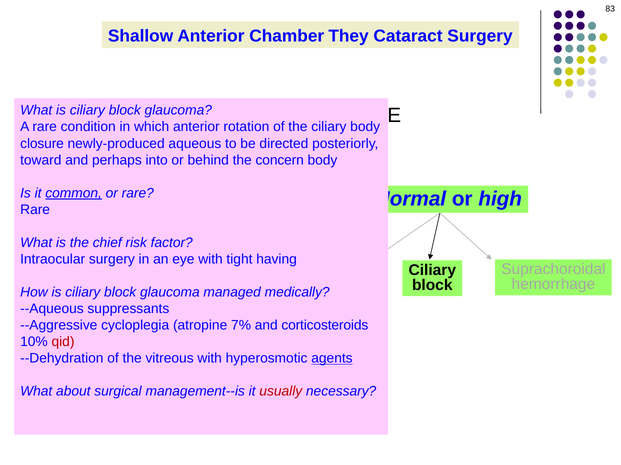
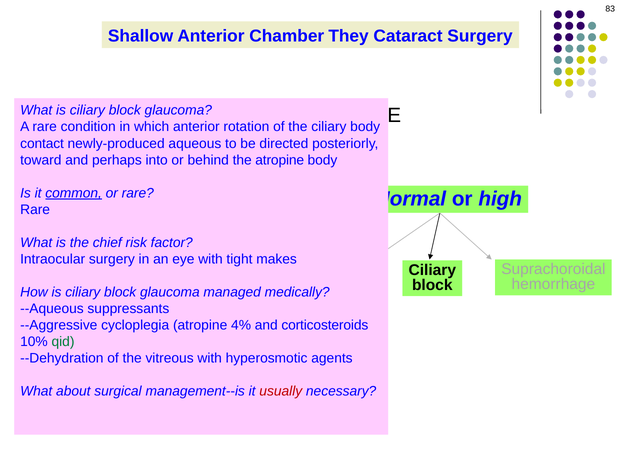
closure: closure -> contact (42, 144)
the concern: concern -> atropine (280, 160)
having: having -> makes (277, 260)
7%: 7% -> 4% (241, 326)
qid colour: red -> green (63, 342)
agents underline: present -> none (332, 359)
